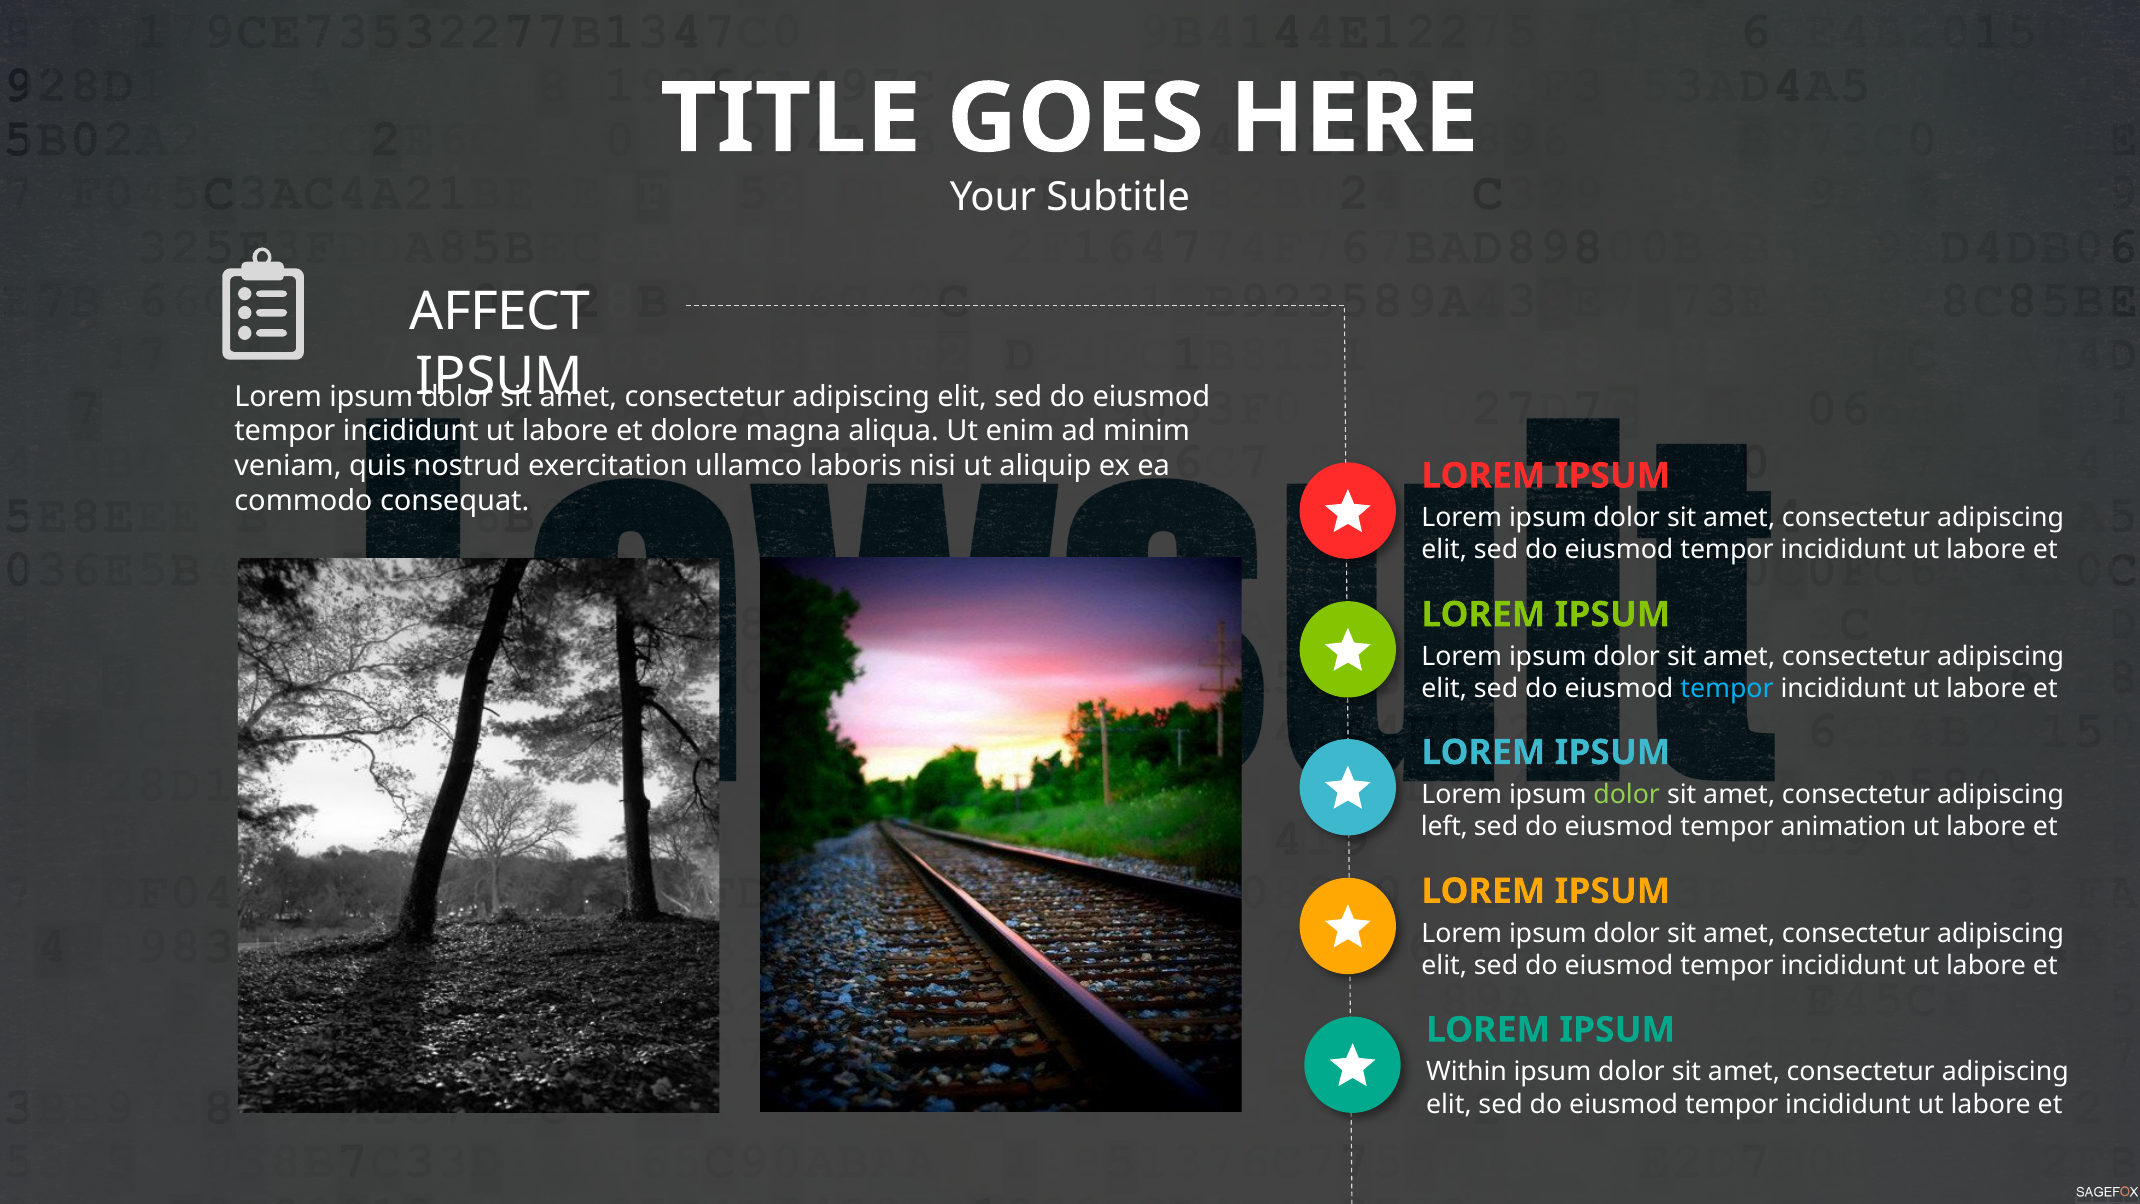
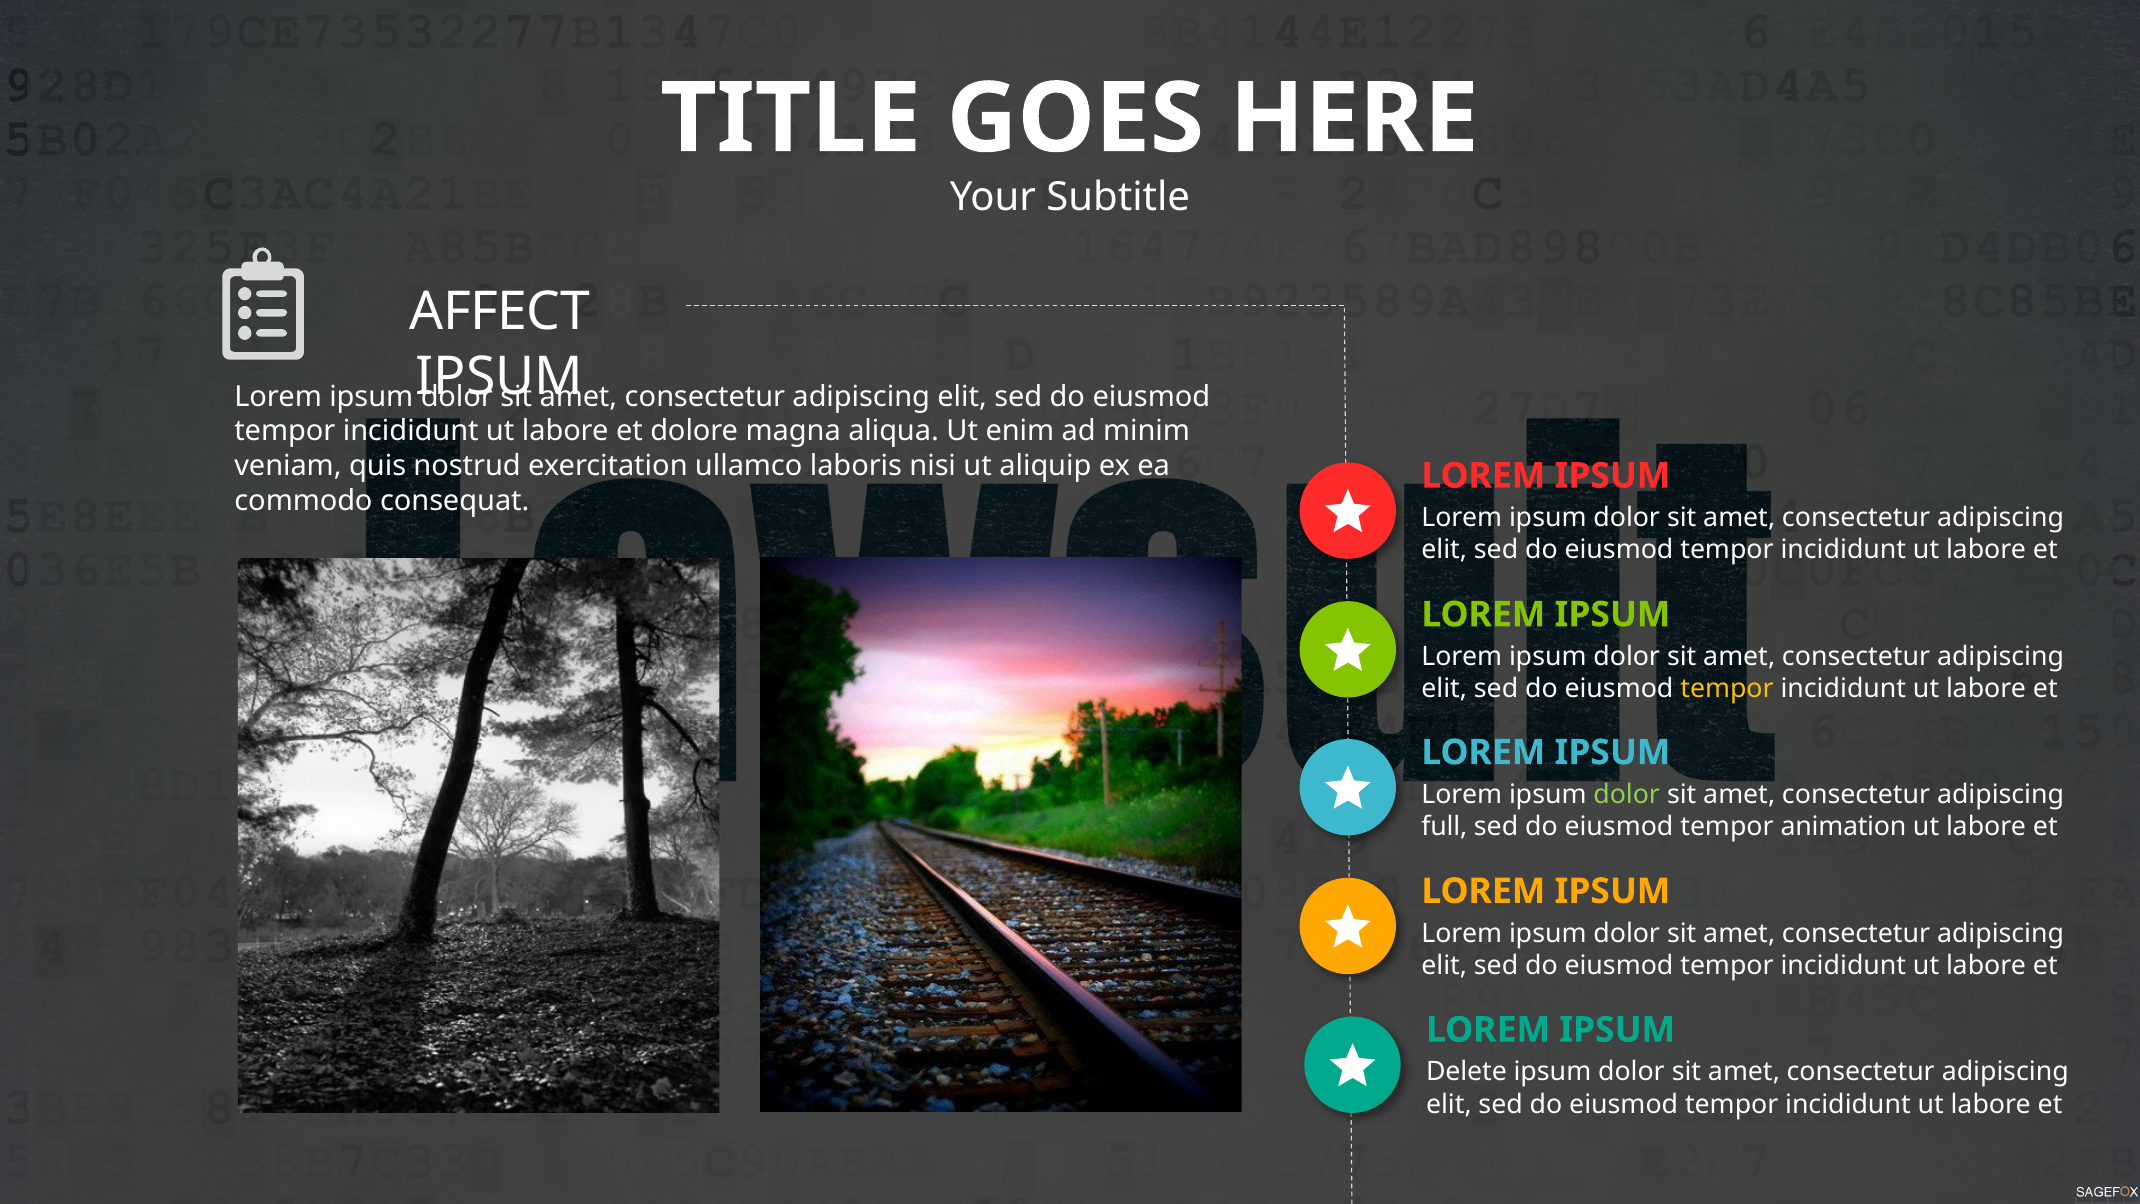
tempor colour: light blue -> yellow (1727, 689)
left: left -> full (1444, 827)
Within: Within -> Delete (1466, 1072)
